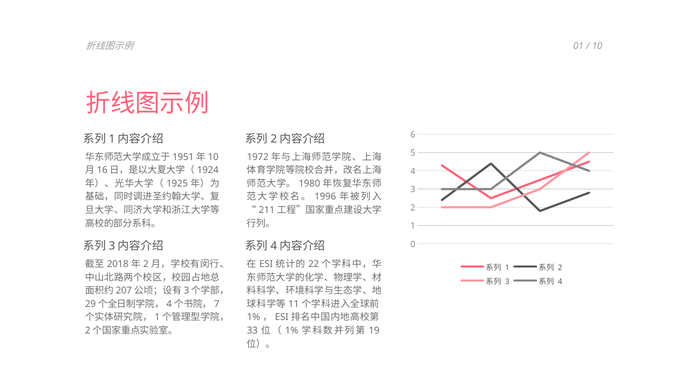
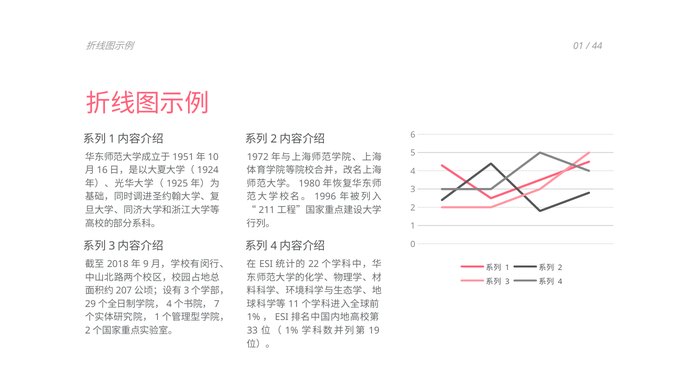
10: 10 -> 44 (597, 46)
2: 2 -> 9 (146, 264)
